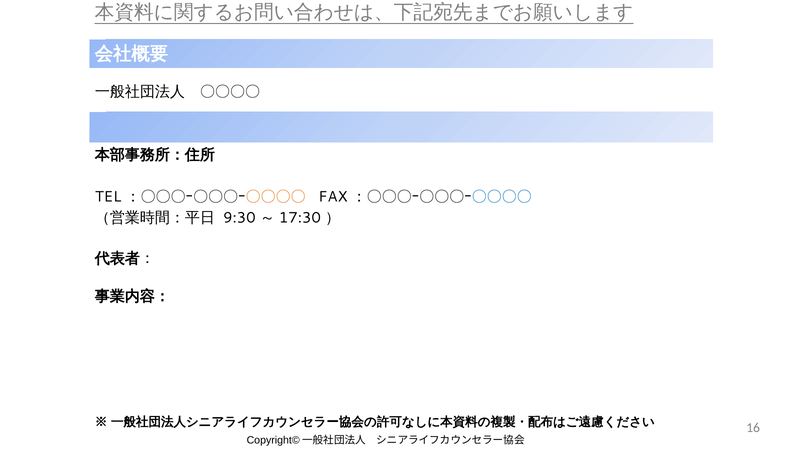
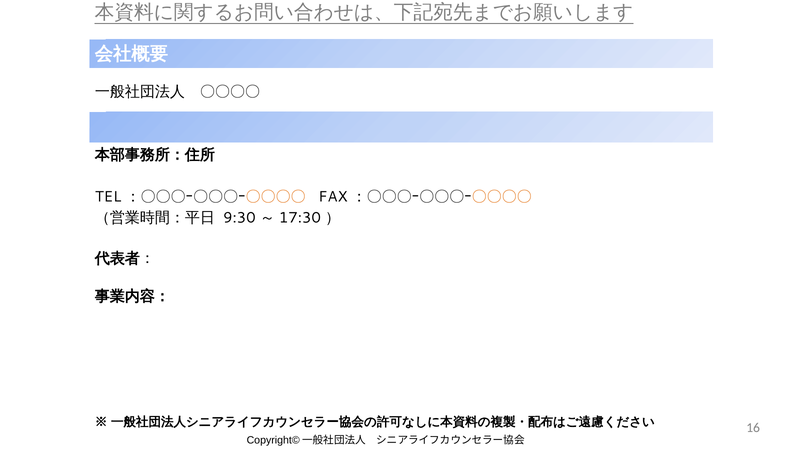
〇〇〇〇 colour: blue -> orange (502, 197)
